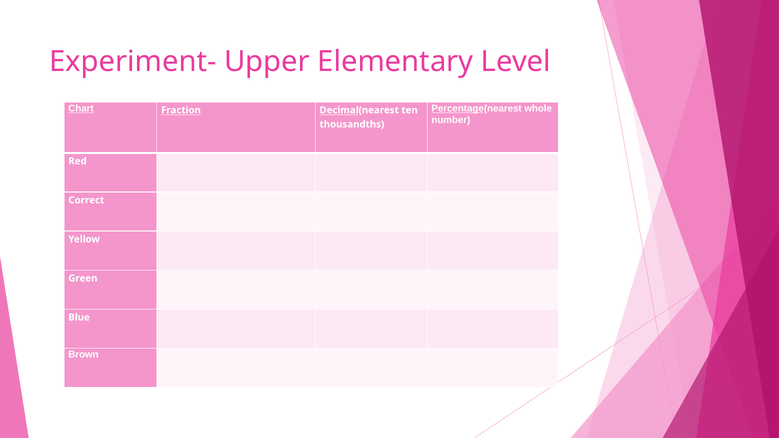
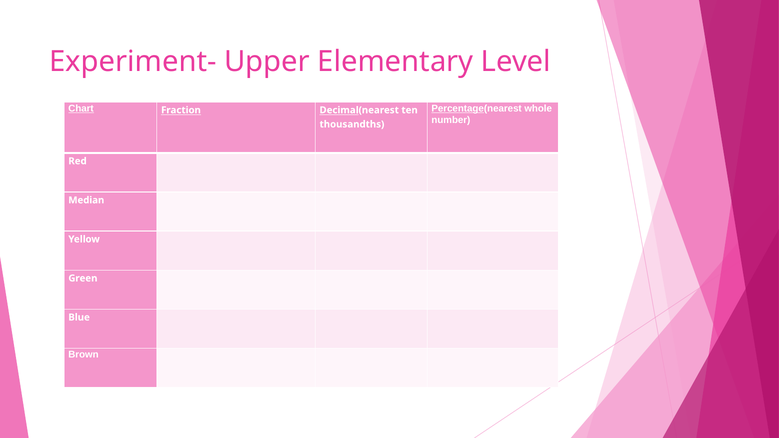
Correct: Correct -> Median (86, 200)
